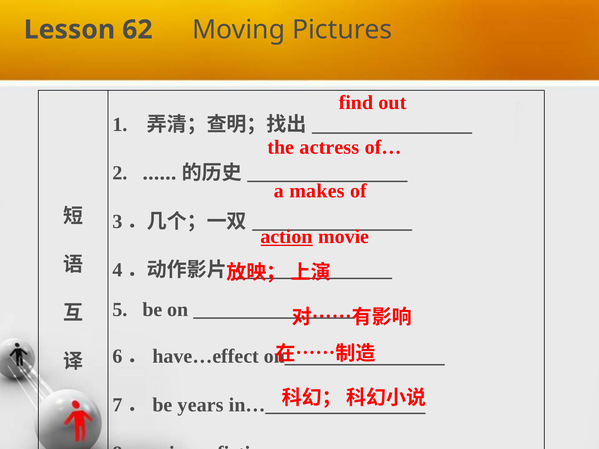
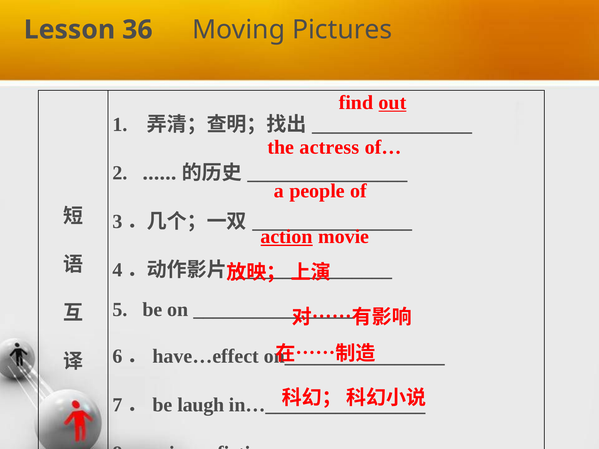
62: 62 -> 36 (137, 30)
out underline: none -> present (392, 103)
makes: makes -> people (317, 191)
years: years -> laugh (201, 405)
